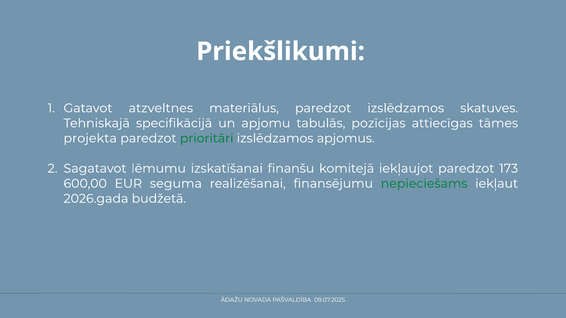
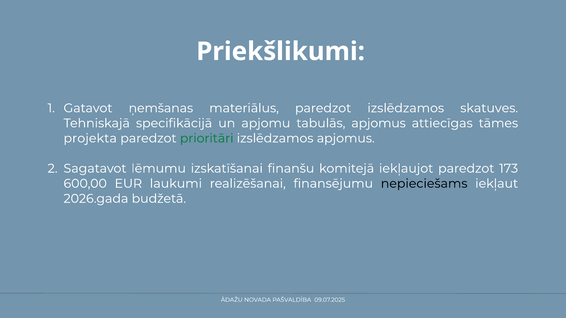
atzveltnes: atzveltnes -> ņemšanas (161, 108)
tabulās pozīcijas: pozīcijas -> apjomus (379, 123)
seguma: seguma -> laukumi (176, 184)
nepieciešams colour: green -> black (424, 184)
